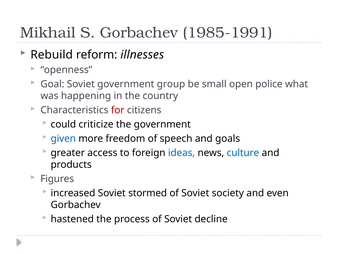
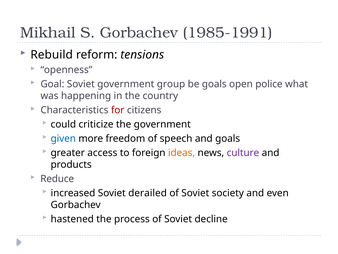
illnesses: illnesses -> tensions (142, 55)
be small: small -> goals (214, 84)
ideas colour: blue -> orange (182, 152)
culture colour: blue -> purple (243, 152)
Figures: Figures -> Reduce (57, 178)
stormed: stormed -> derailed (148, 193)
